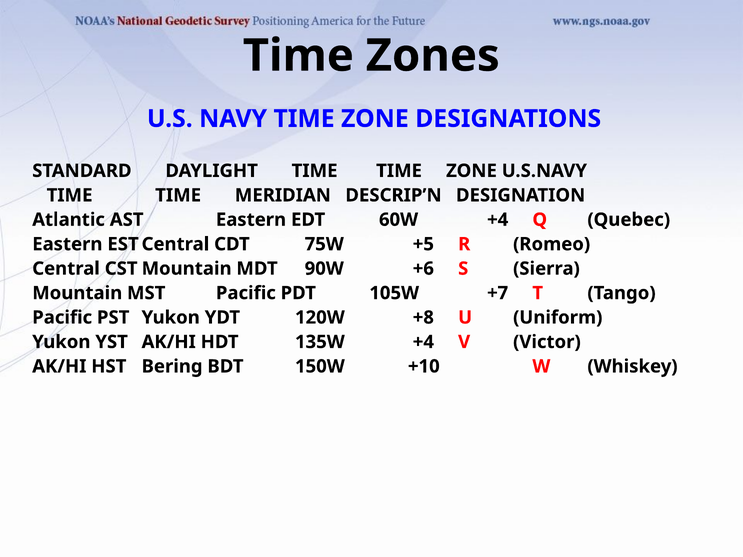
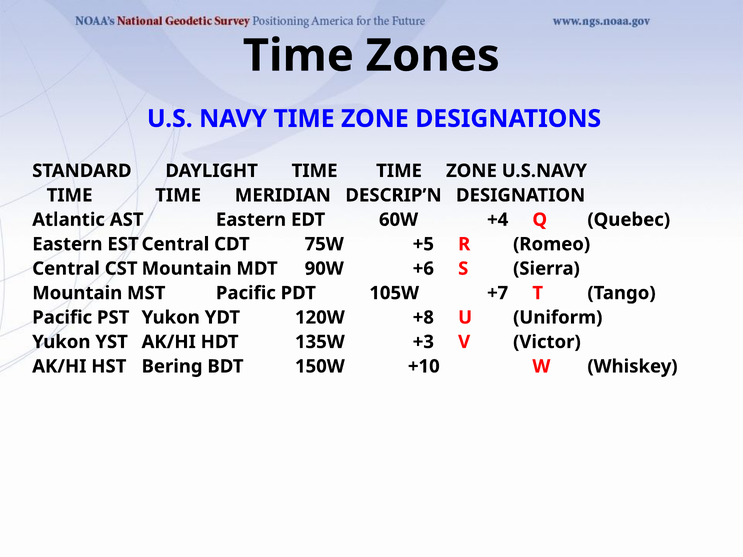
135W +4: +4 -> +3 (423, 342)
